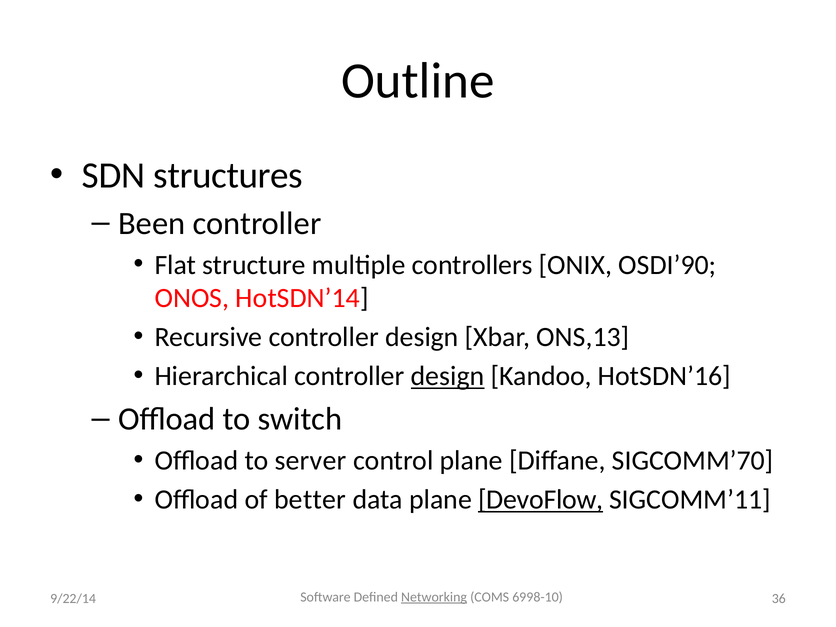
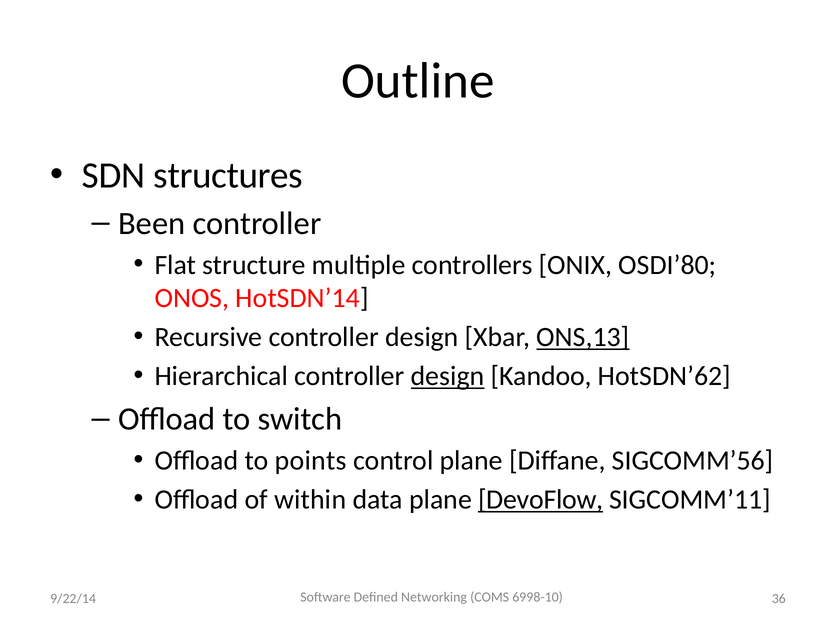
OSDI’90: OSDI’90 -> OSDI’80 (667, 265)
ONS,13 underline: none -> present (583, 337)
HotSDN’16: HotSDN’16 -> HotSDN’62 (664, 376)
server: server -> points (311, 461)
SIGCOMM’70: SIGCOMM’70 -> SIGCOMM’56 (693, 461)
better: better -> within (310, 500)
Networking underline: present -> none (434, 597)
